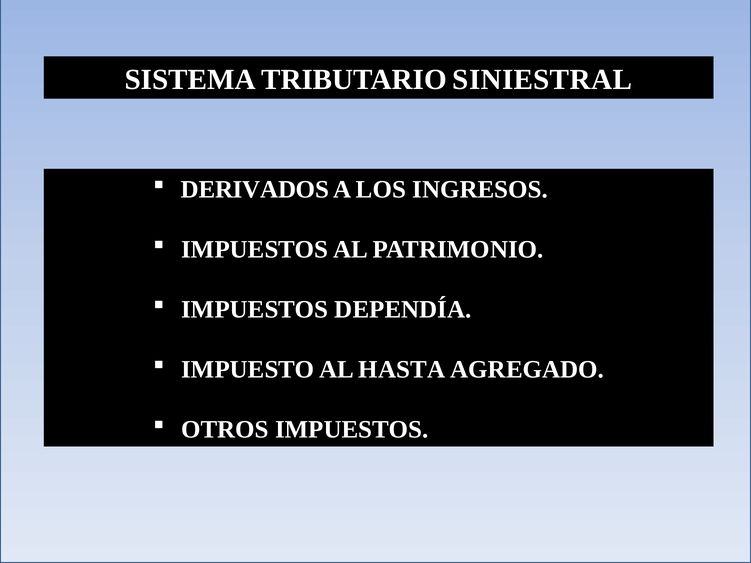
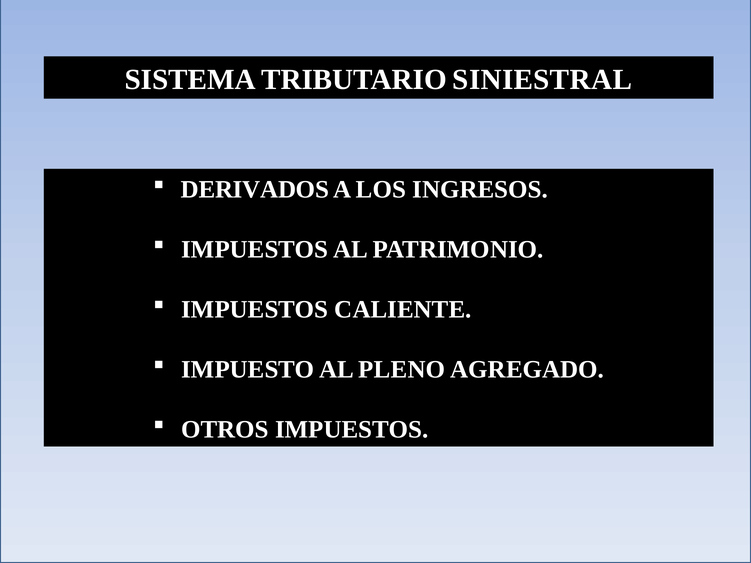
DEPENDÍA: DEPENDÍA -> CALIENTE (403, 310)
HASTA: HASTA -> PLENO (402, 370)
